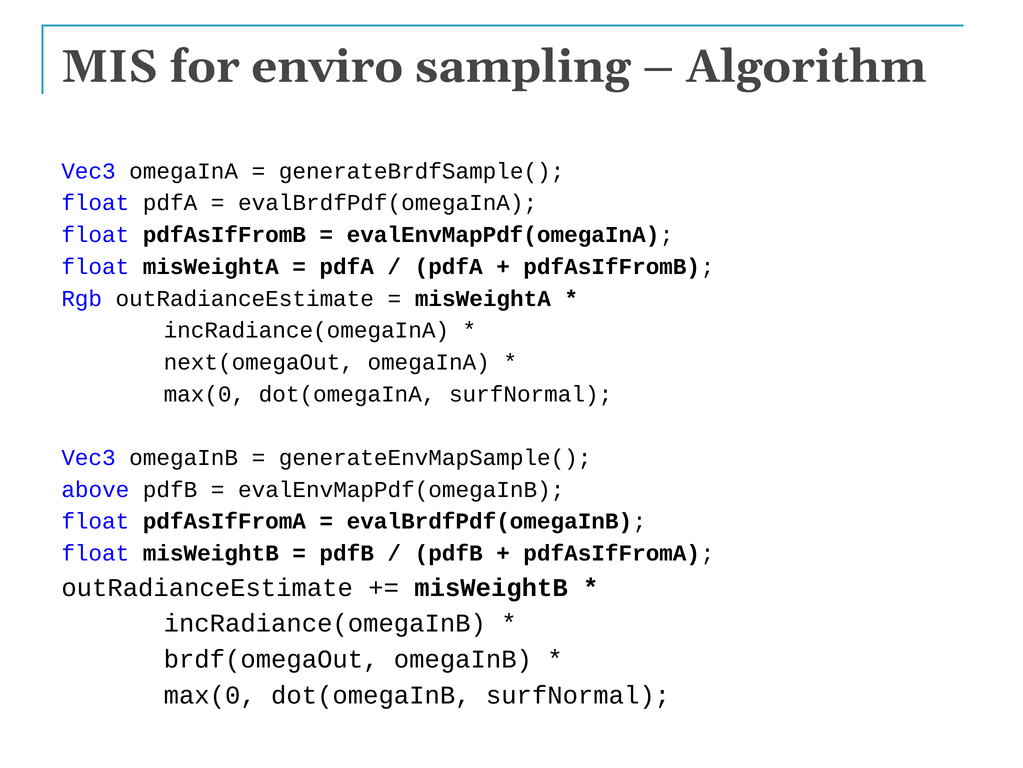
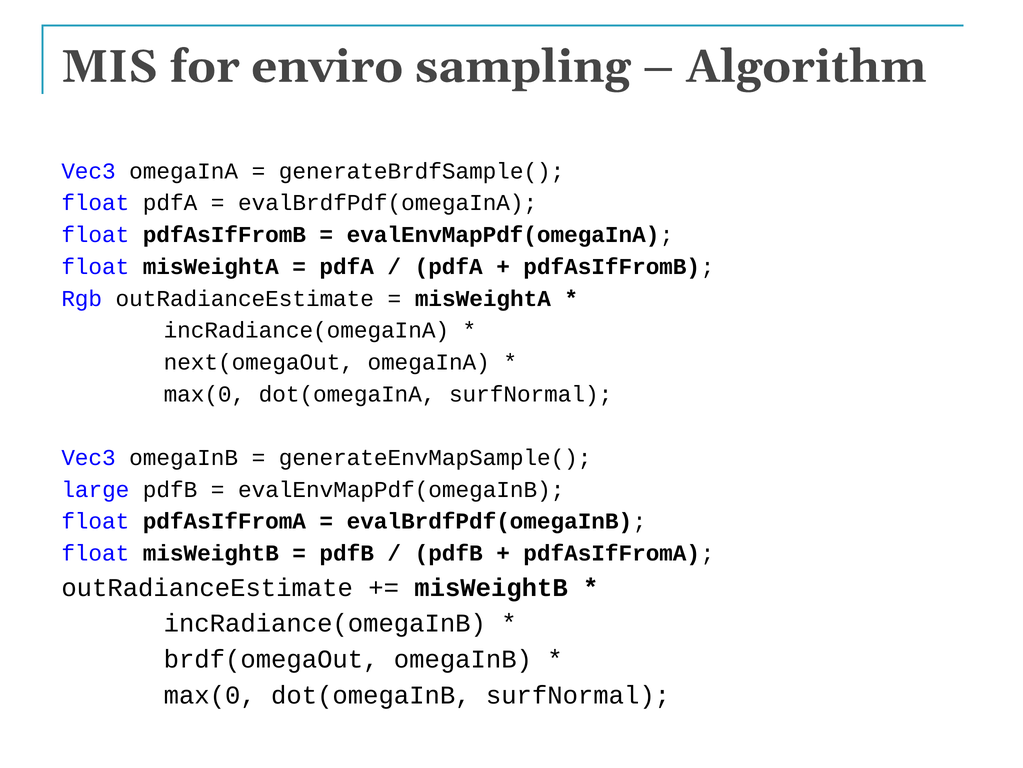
above: above -> large (95, 489)
